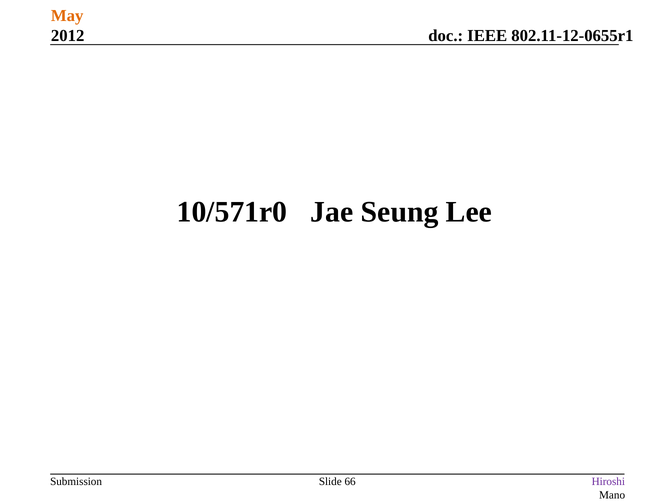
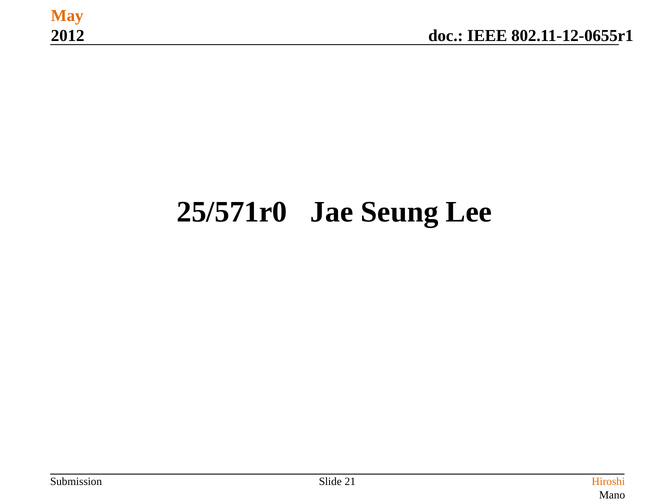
10/571r0: 10/571r0 -> 25/571r0 (232, 212)
66: 66 -> 21 (350, 481)
Hiroshi colour: purple -> orange (608, 481)
